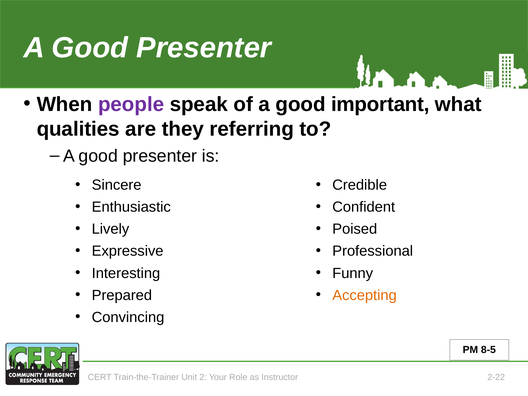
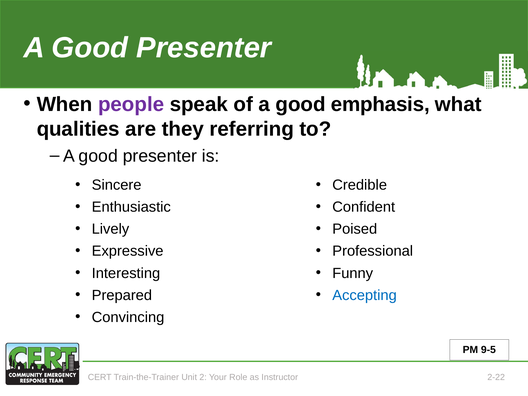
important: important -> emphasis (380, 104)
Accepting colour: orange -> blue (365, 295)
8-5: 8-5 -> 9-5 (488, 350)
